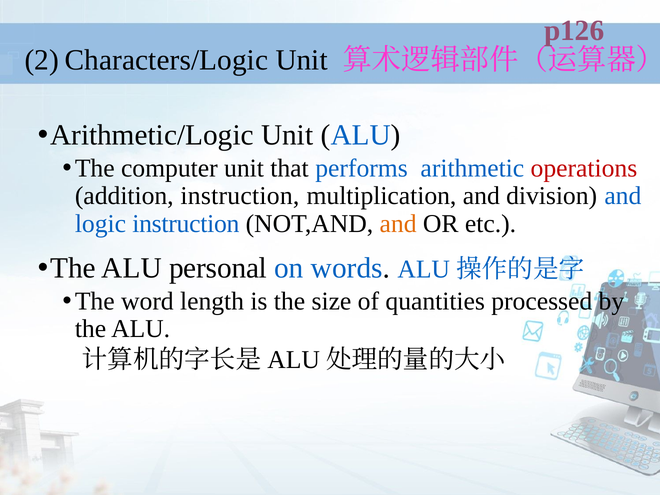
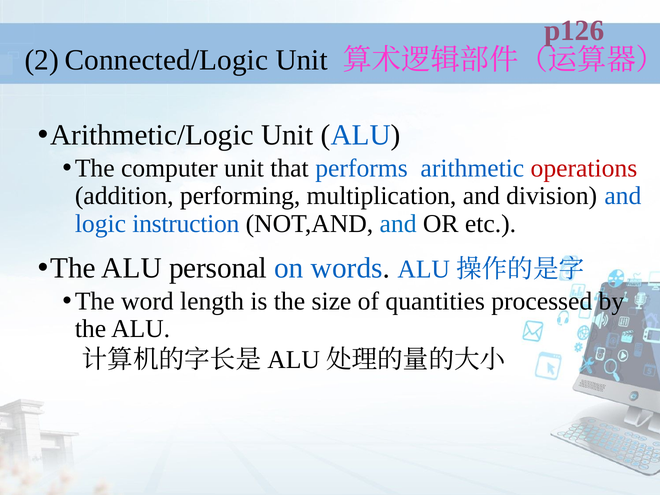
Characters/Logic: Characters/Logic -> Connected/Logic (166, 60)
addition instruction: instruction -> performing (240, 196)
and colour: orange -> blue (398, 224)
